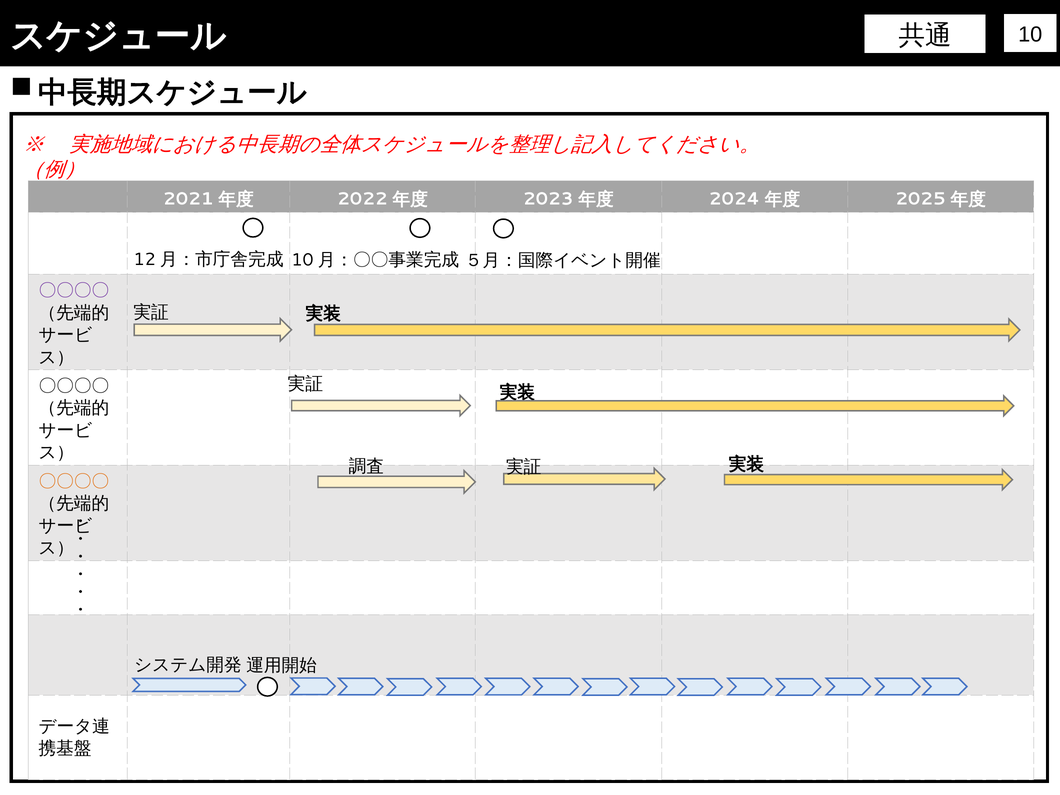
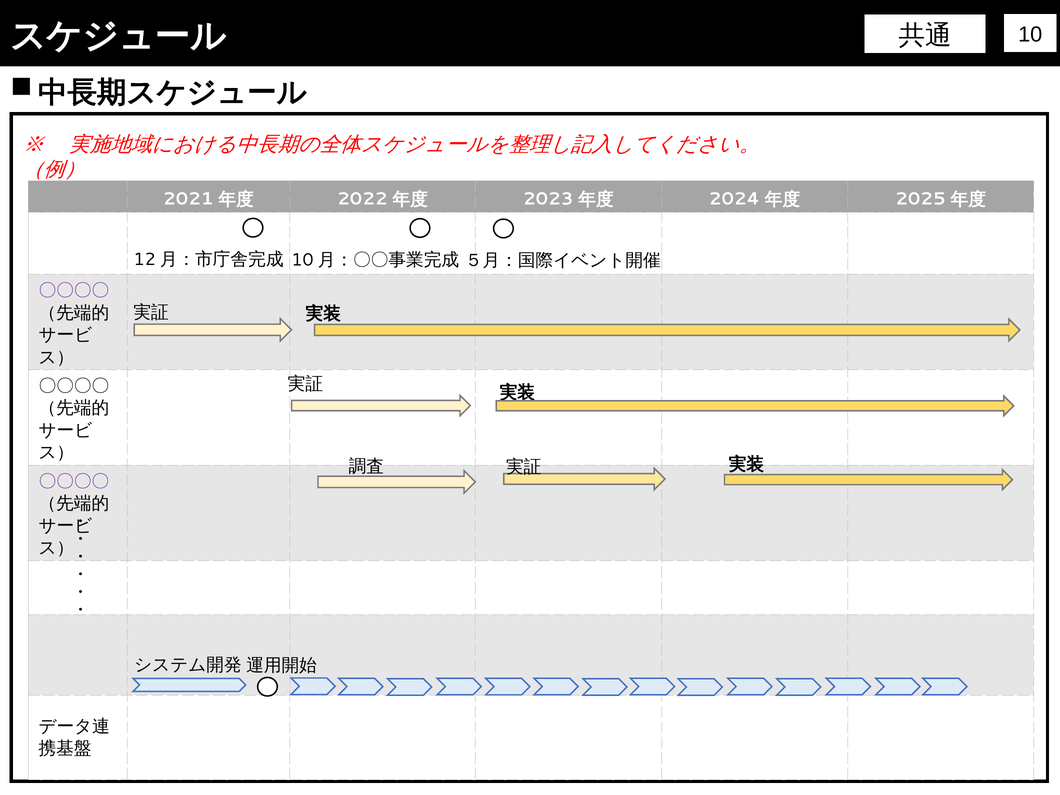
〇〇〇〇 colour: orange -> purple (74, 481)
